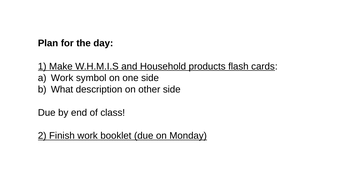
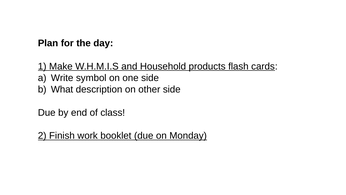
Work: Work -> Write (62, 78)
